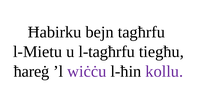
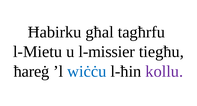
bejn: bejn -> għal (100, 32)
l-tagħrfu: l-tagħrfu -> l-missier (107, 52)
wiċċu colour: purple -> blue (87, 71)
